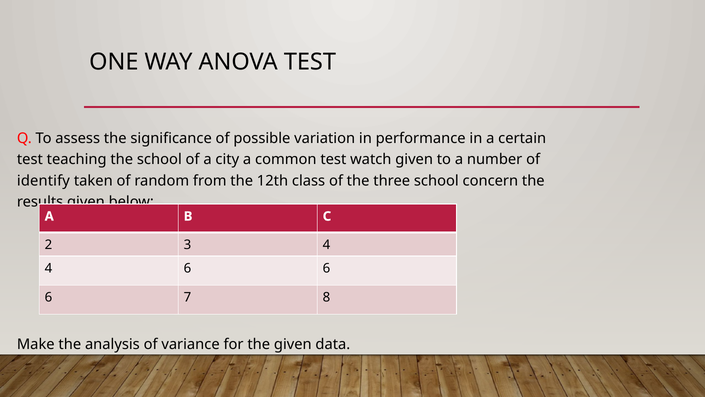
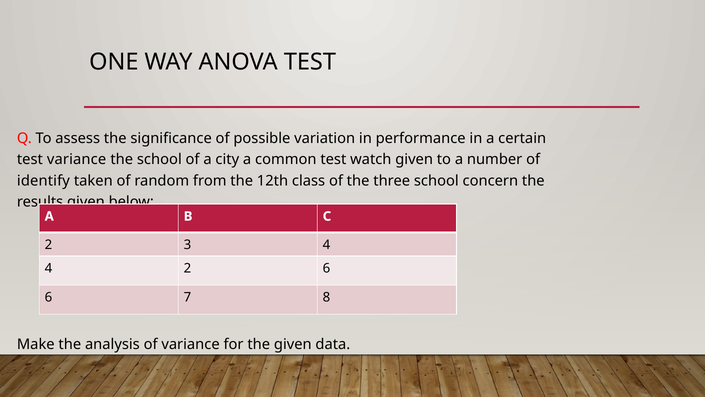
test teaching: teaching -> variance (77, 159)
4 6: 6 -> 2 (187, 268)
